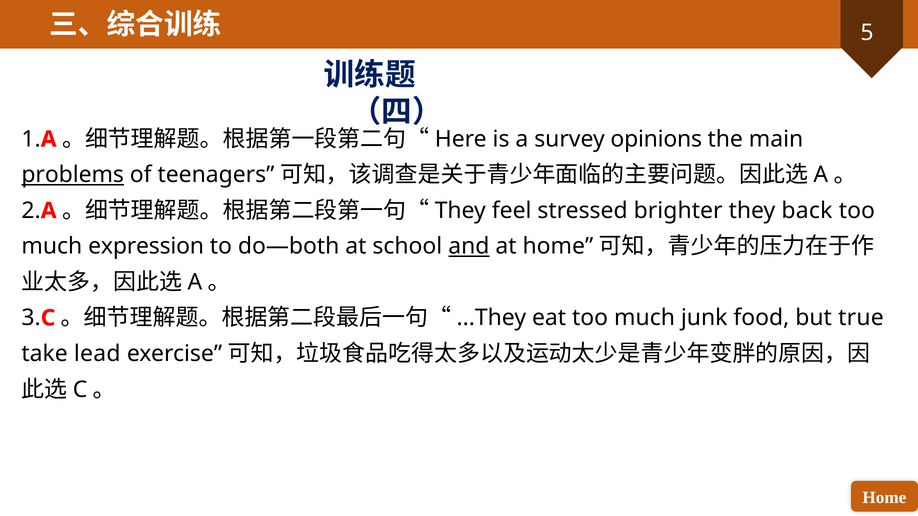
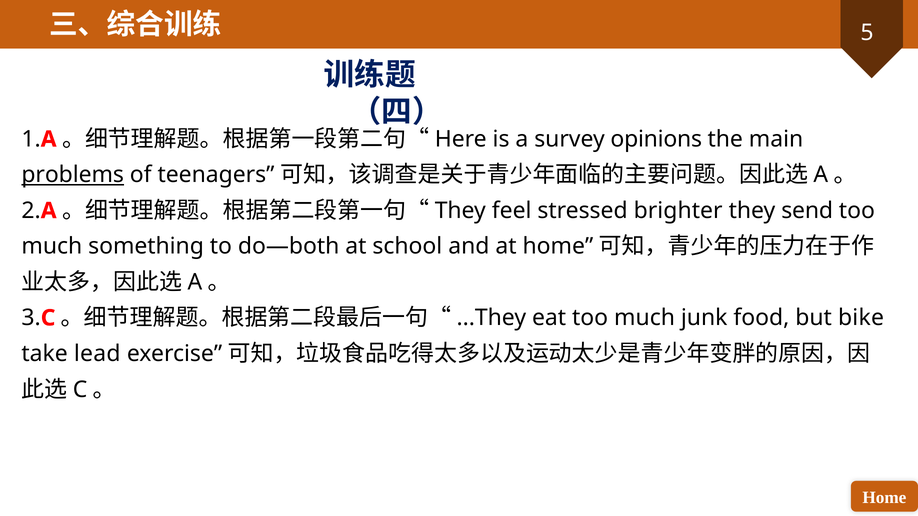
back: back -> send (807, 211)
expression: expression -> something (146, 247)
and underline: present -> none (469, 247)
true: true -> bike (861, 318)
